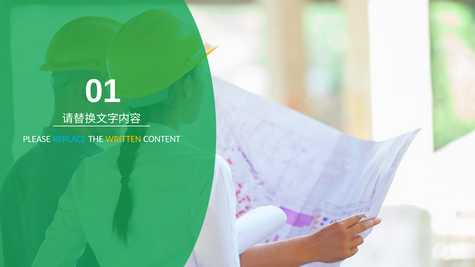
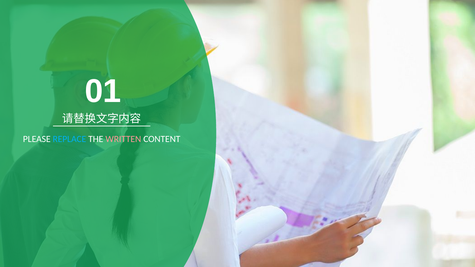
WRITTEN colour: yellow -> pink (123, 139)
